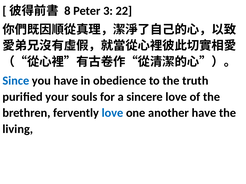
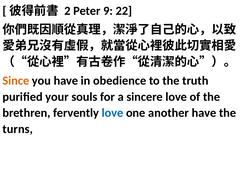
8: 8 -> 2 (67, 11)
3: 3 -> 9 (108, 11)
Since colour: blue -> orange (16, 81)
living: living -> turns (18, 129)
